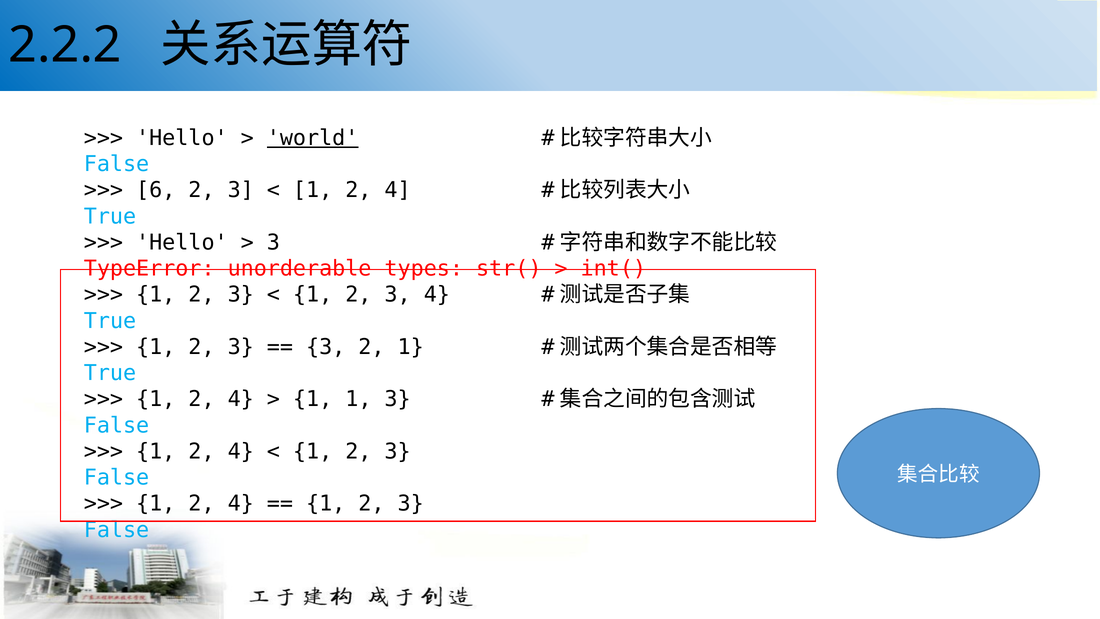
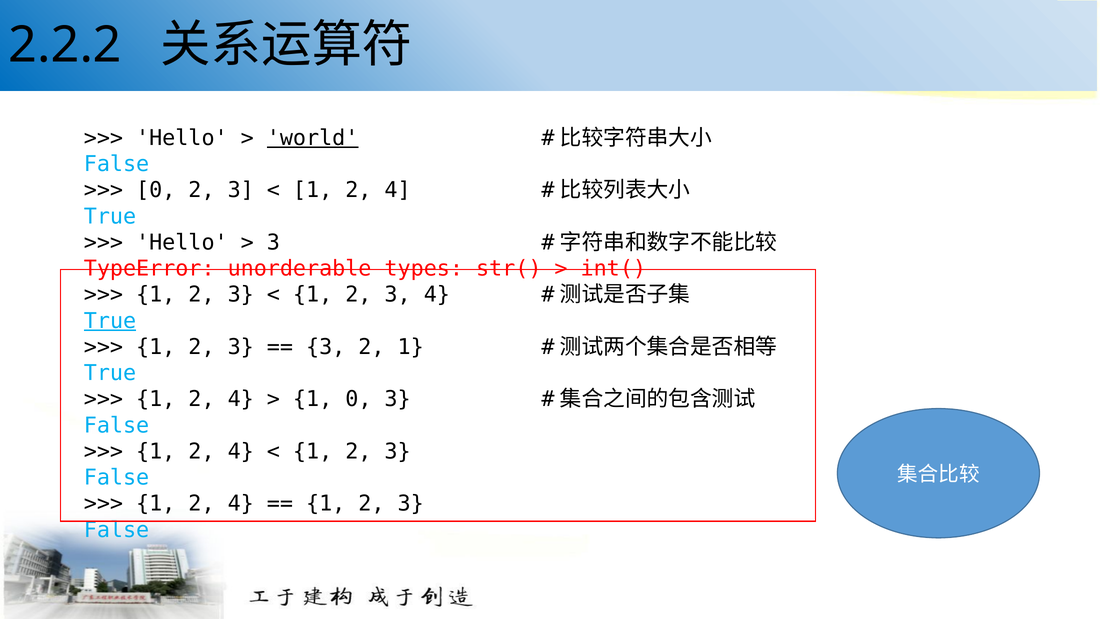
6: 6 -> 0 (156, 190)
True underline: none -> present (110, 321)
1 1: 1 -> 0 (358, 399)
